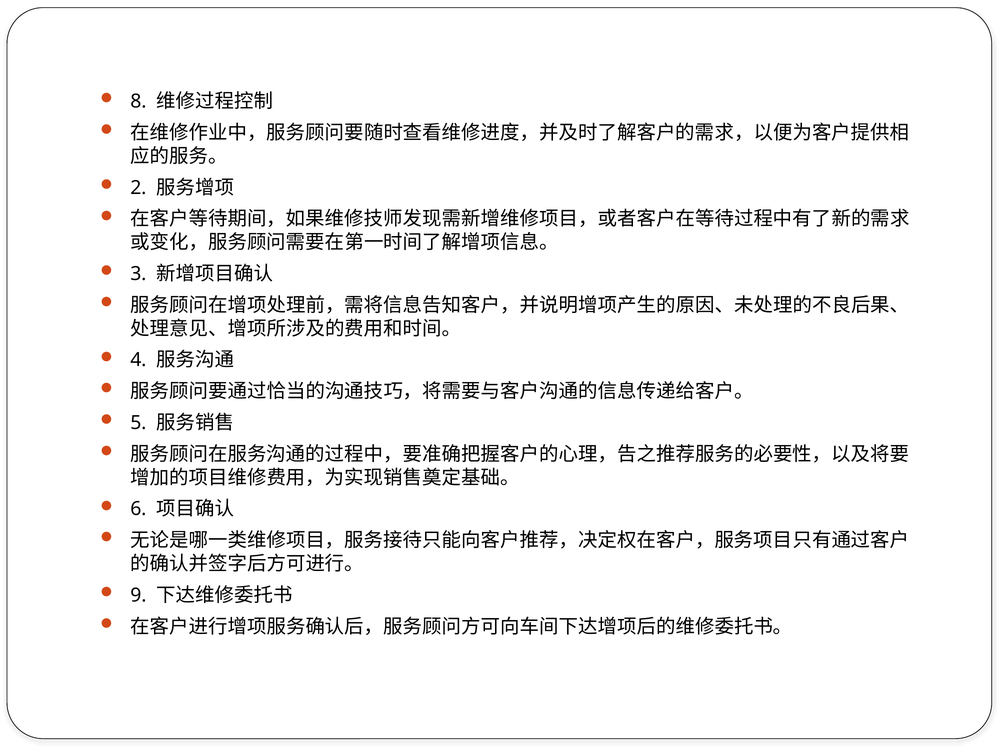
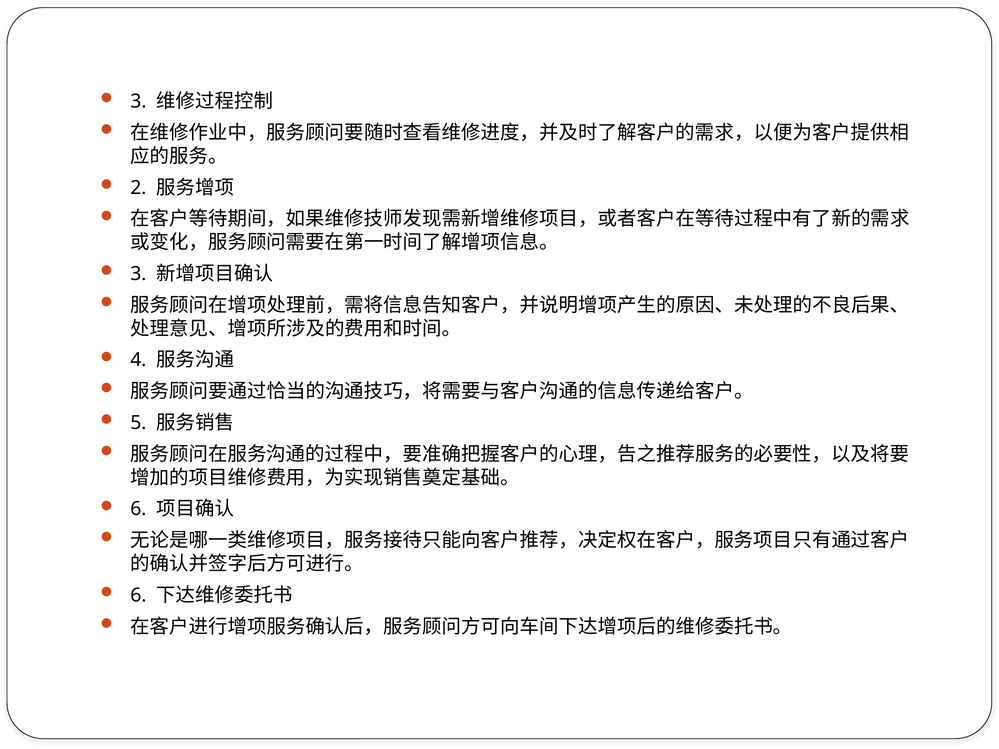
8: 8 -> 3 (138, 102)
9: 9 -> 6 (138, 595)
